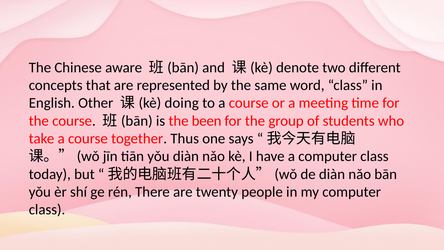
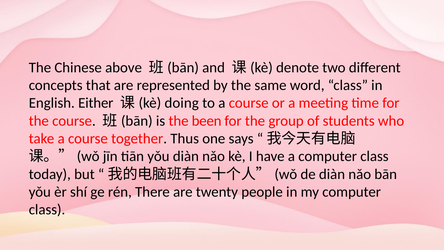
aware: aware -> above (124, 67)
Other: Other -> Either (96, 103)
